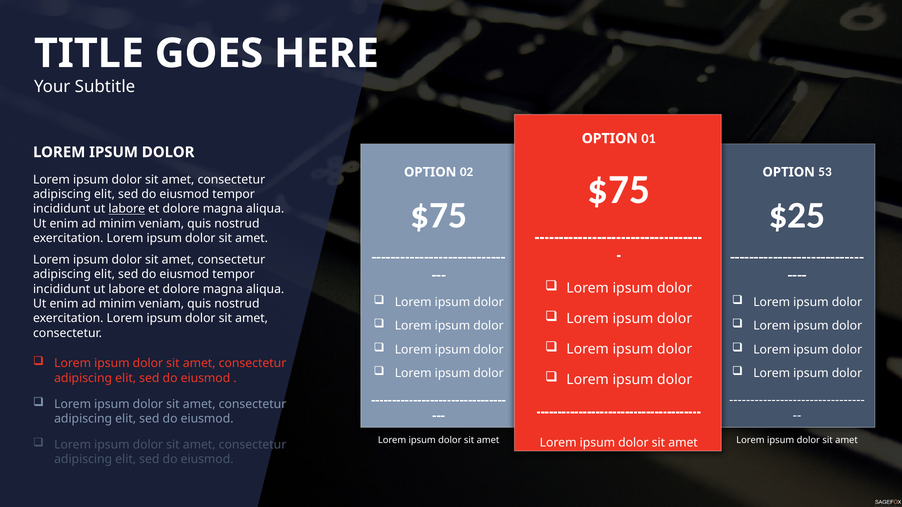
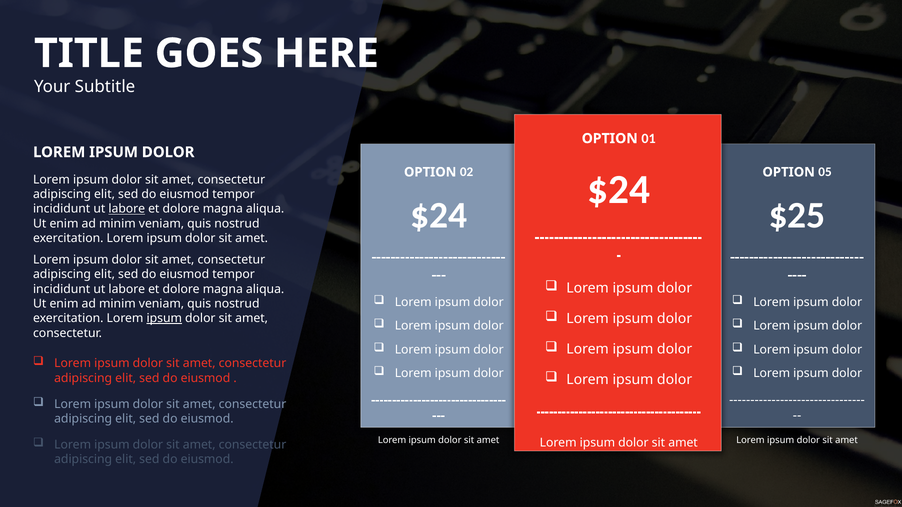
53: 53 -> 05 (825, 172)
$75: $75 -> $24 (619, 190)
$75: $75 -> $24 (439, 216)
ipsum underline: none -> present (164, 319)
